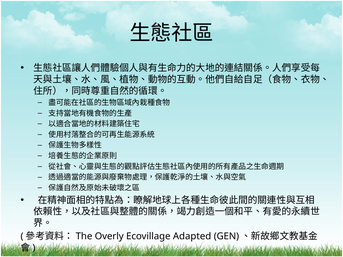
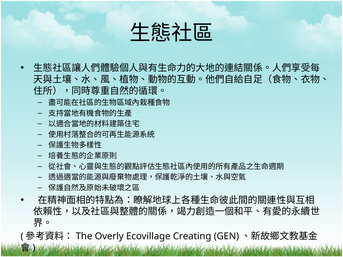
Adapted: Adapted -> Creating (192, 237)
